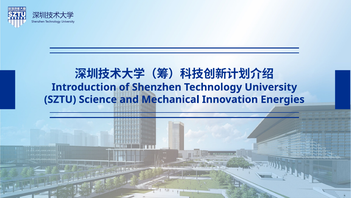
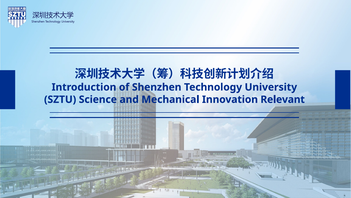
Energies: Energies -> Relevant (283, 99)
